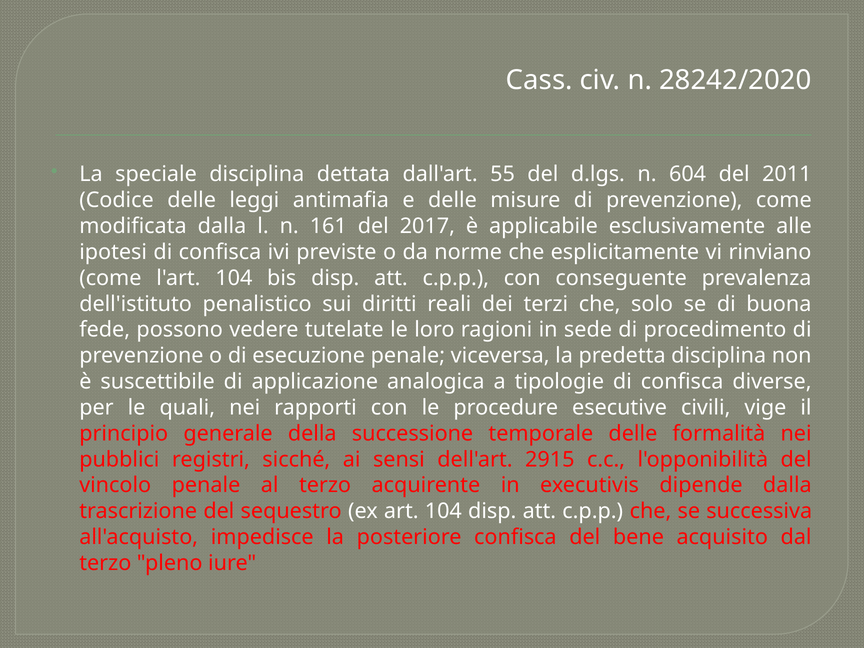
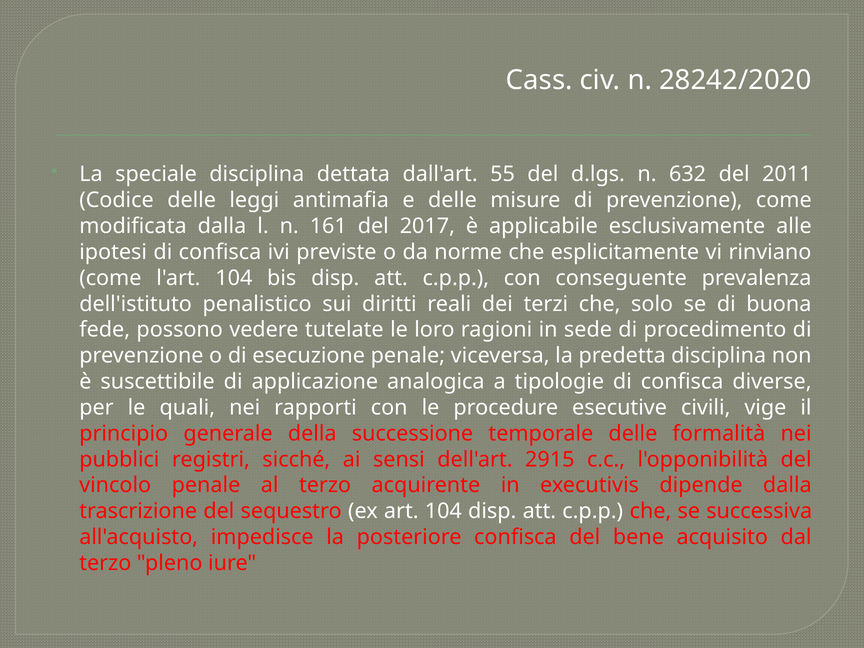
604: 604 -> 632 (688, 174)
